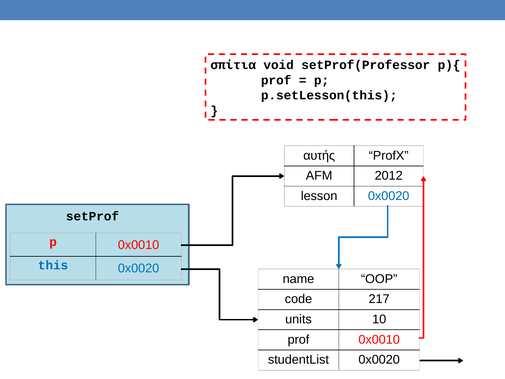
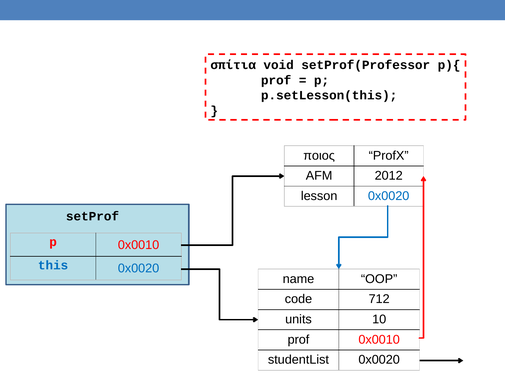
αυτής: αυτής -> ποιος (319, 155)
217: 217 -> 712 (379, 299)
